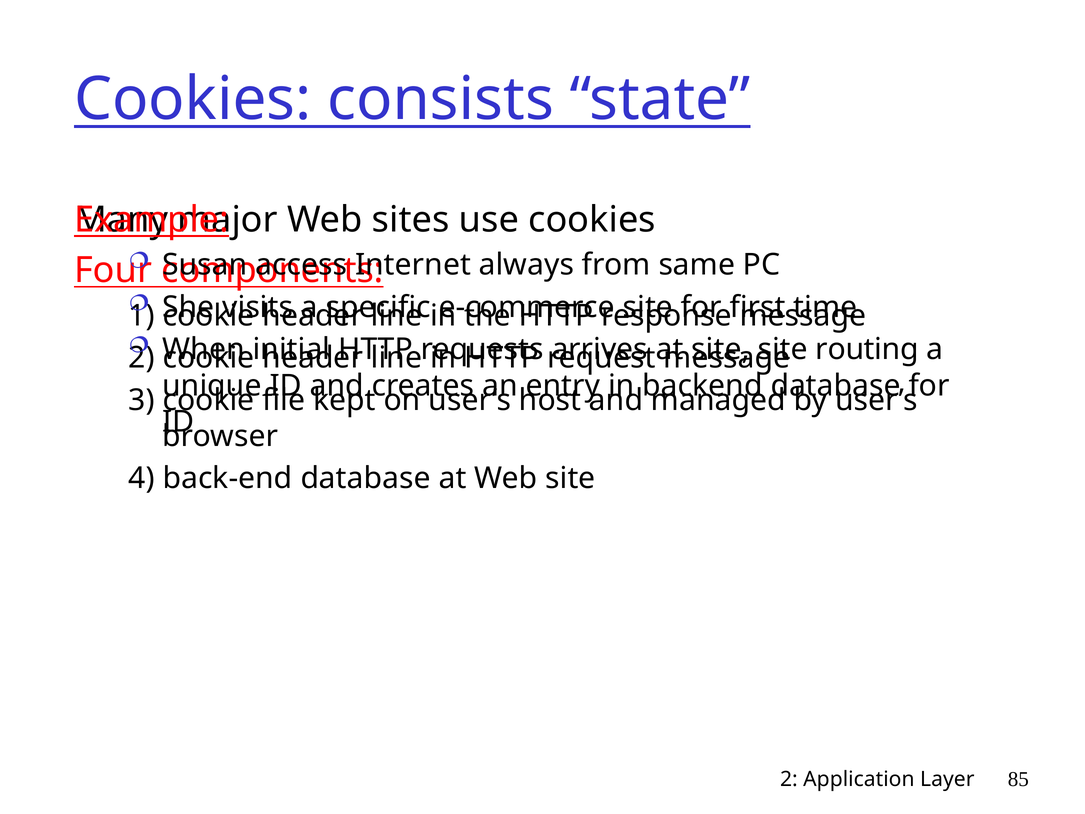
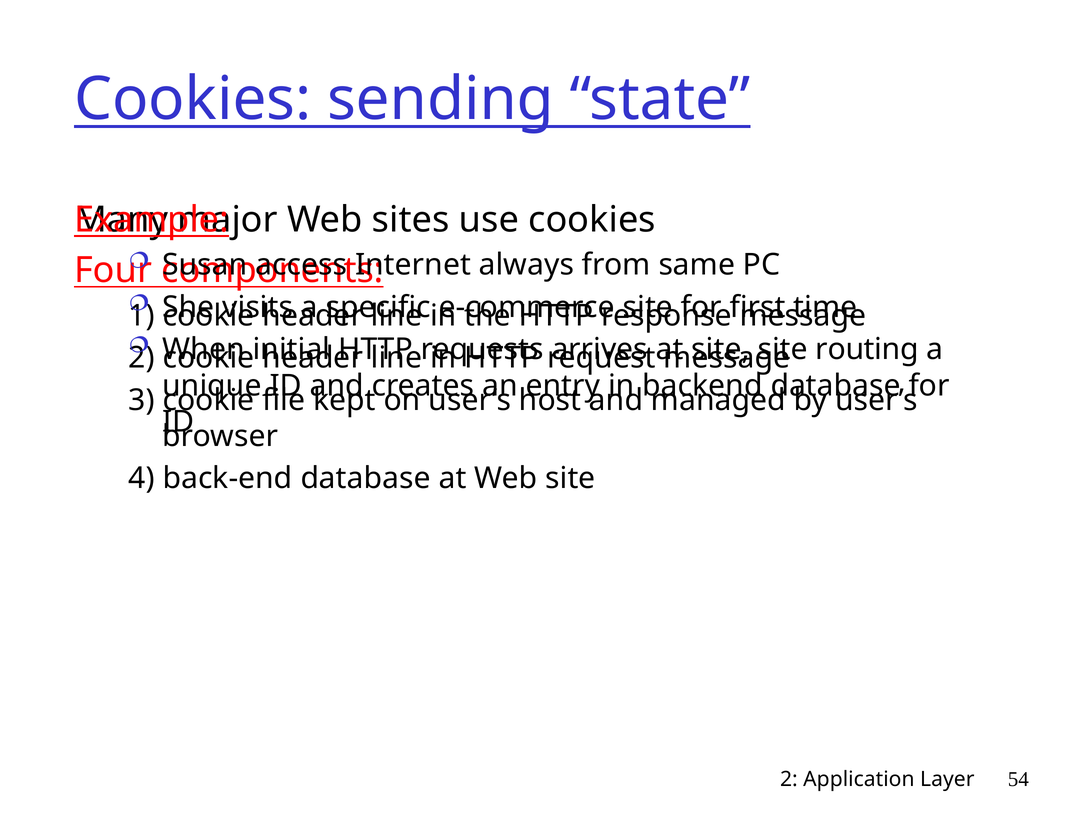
consists: consists -> sending (441, 99)
85: 85 -> 54 (1018, 779)
